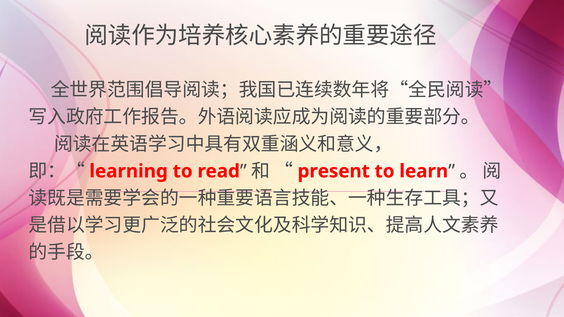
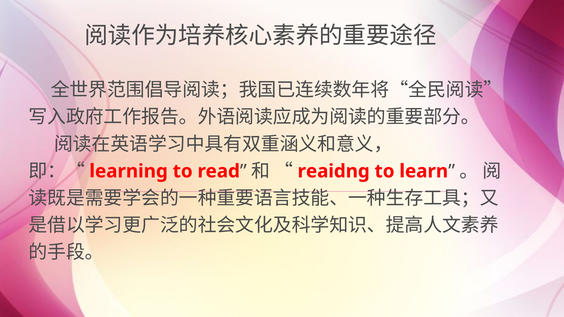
present: present -> reaidng (334, 171)
